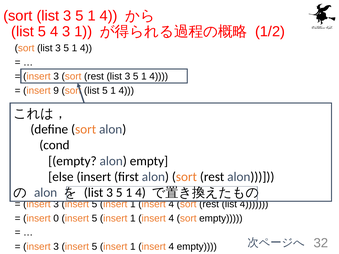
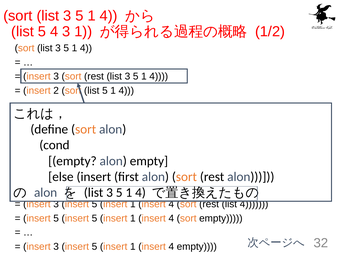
9: 9 -> 2 (56, 91)
0: 0 -> 5 (56, 219)
